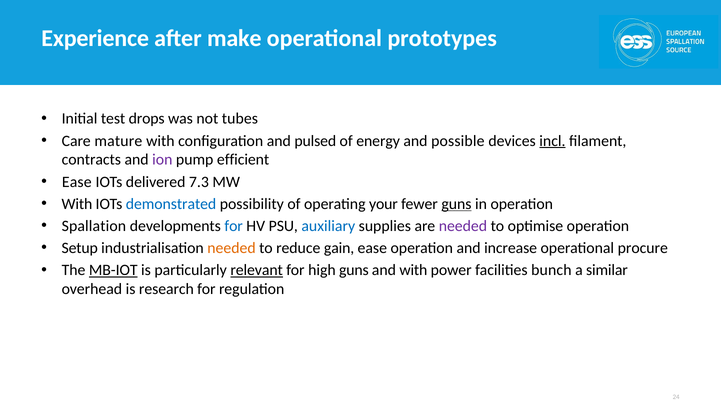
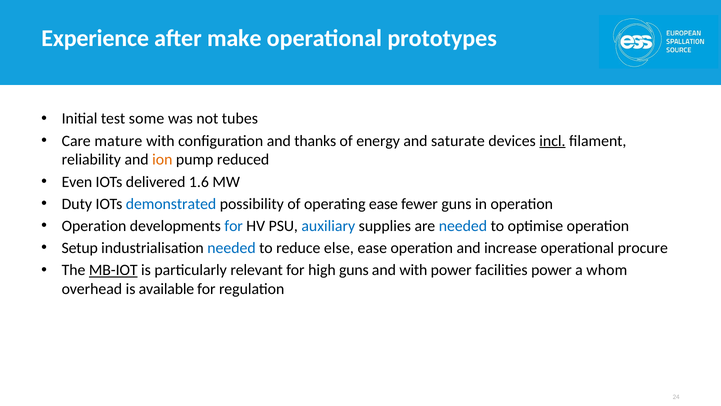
drops: drops -> some (147, 119)
pulsed: pulsed -> thanks (315, 141)
possible: possible -> saturate (458, 141)
contracts: contracts -> reliability (91, 160)
ion colour: purple -> orange (162, 160)
efficient: efficient -> reduced (243, 160)
Ease: Ease -> Even (77, 182)
7.3: 7.3 -> 1.6 (199, 182)
With: With -> Duty (77, 204)
operating your: your -> ease (383, 204)
guns underline: present -> none (456, 204)
Spallation: Spallation -> Operation (94, 226)
needed colour: purple -> blue (463, 226)
needed colour: orange -> blue (231, 248)
gain: gain -> else (339, 248)
relevant underline: present -> none (257, 270)
facilities bunch: bunch -> power (551, 270)
similar: similar -> whom (607, 270)
research: research -> available (166, 289)
